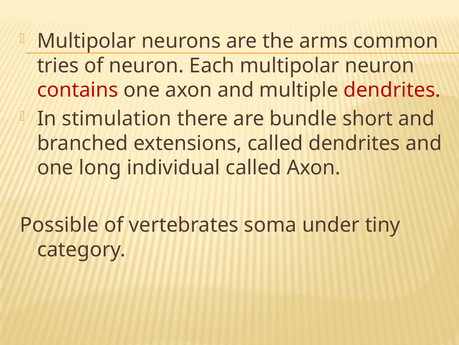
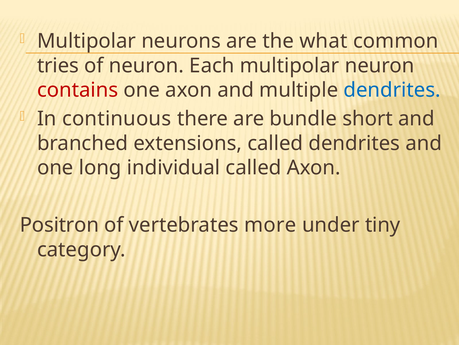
arms: arms -> what (323, 41)
dendrites colour: red -> blue (392, 90)
stimulation: stimulation -> continuous (117, 119)
Possible: Possible -> Positron (59, 225)
soma: soma -> more (270, 225)
